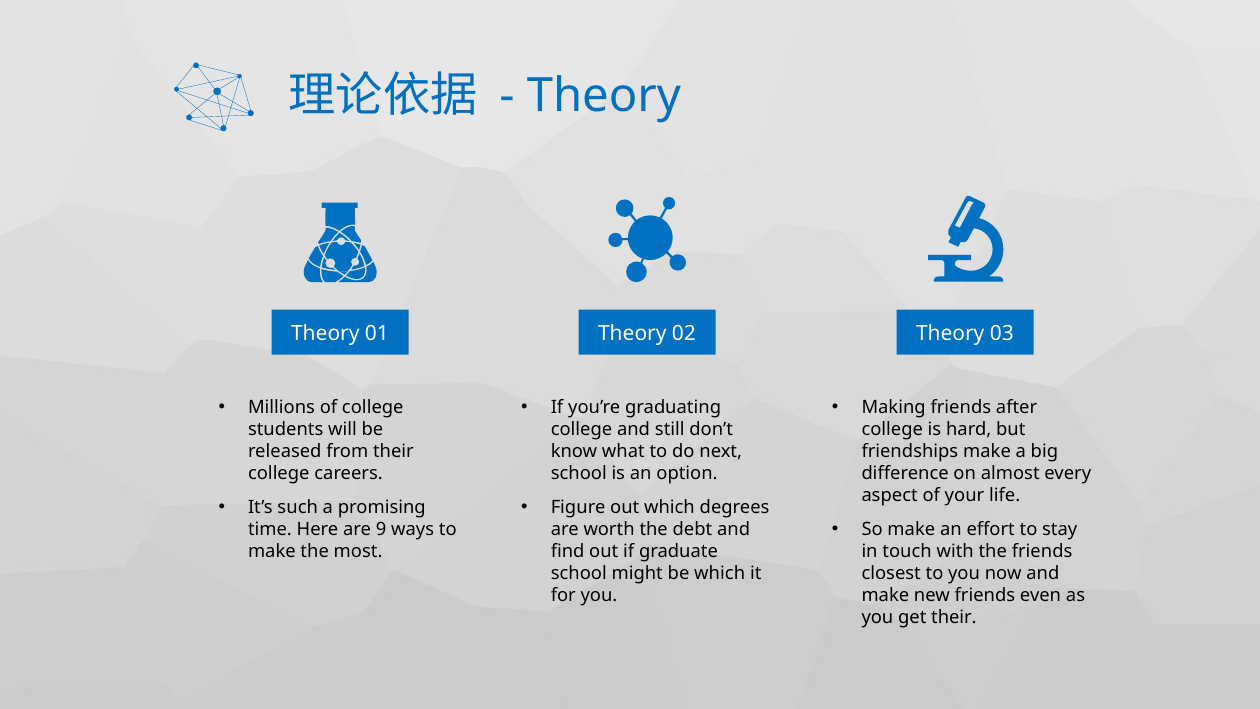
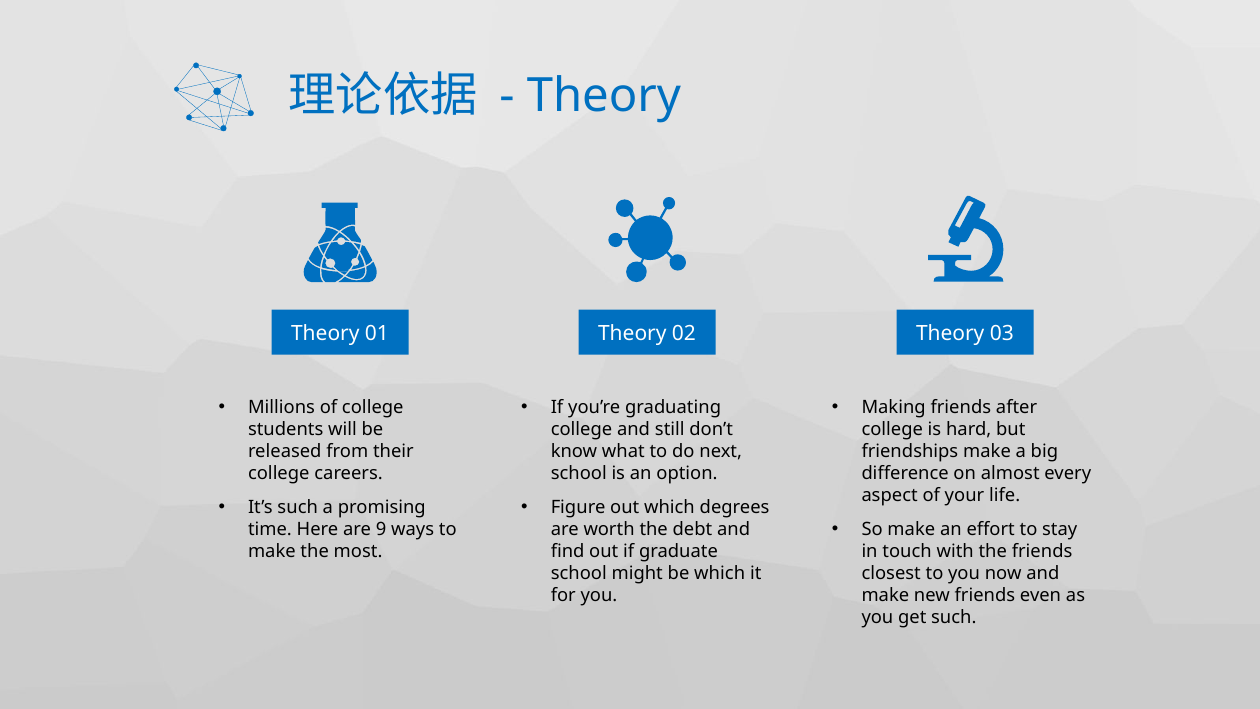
get their: their -> such (954, 617)
